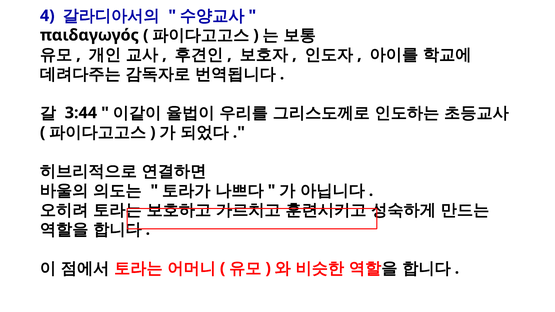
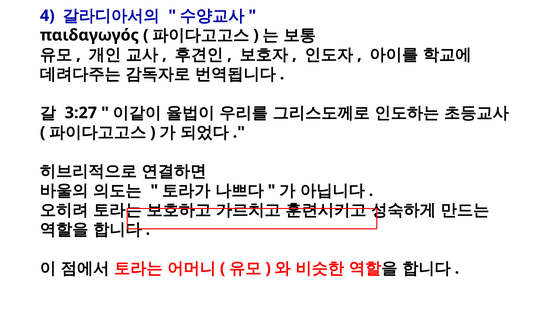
3:44: 3:44 -> 3:27 (81, 113)
